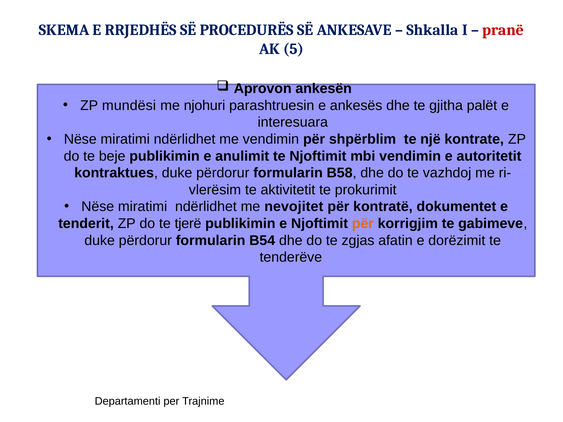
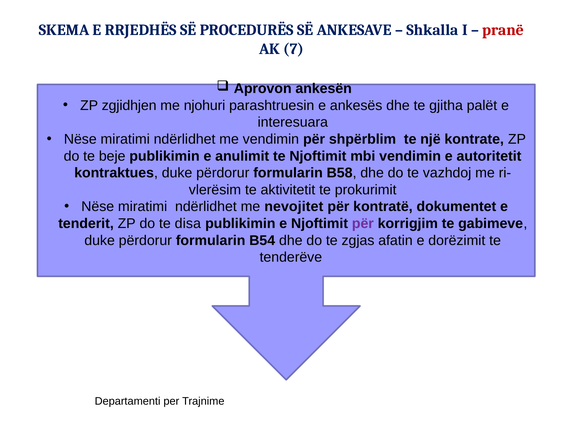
5: 5 -> 7 (294, 49)
mundësi: mundësi -> zgjidhjen (129, 105)
tjerë: tjerë -> disa (188, 224)
për colour: orange -> purple (363, 224)
